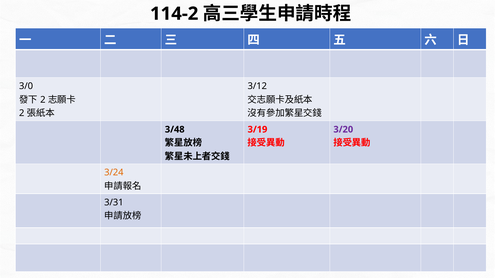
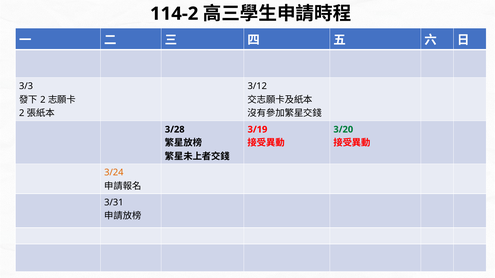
3/0: 3/0 -> 3/3 (26, 86)
3/48: 3/48 -> 3/28 (175, 130)
3/20 colour: purple -> green (343, 130)
